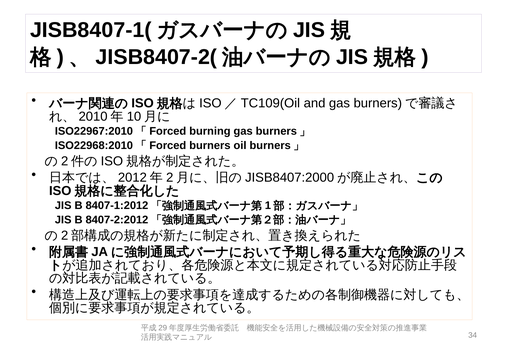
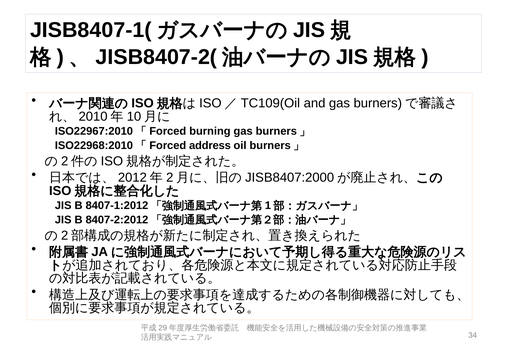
burners: burners -> address (210, 145)
